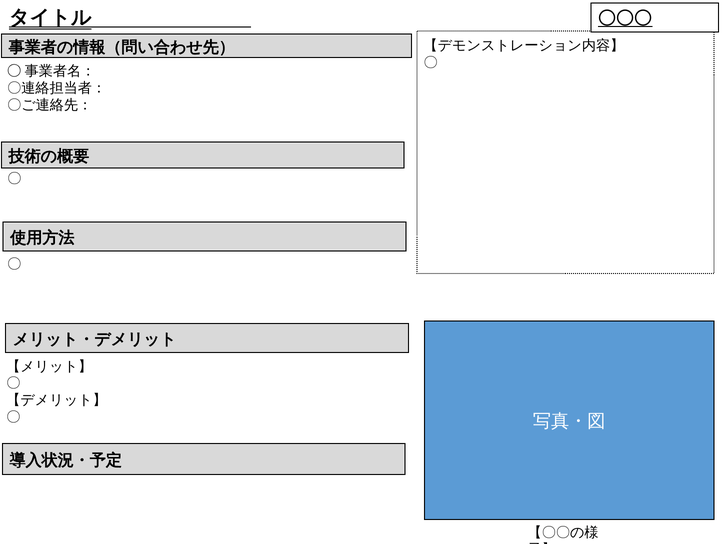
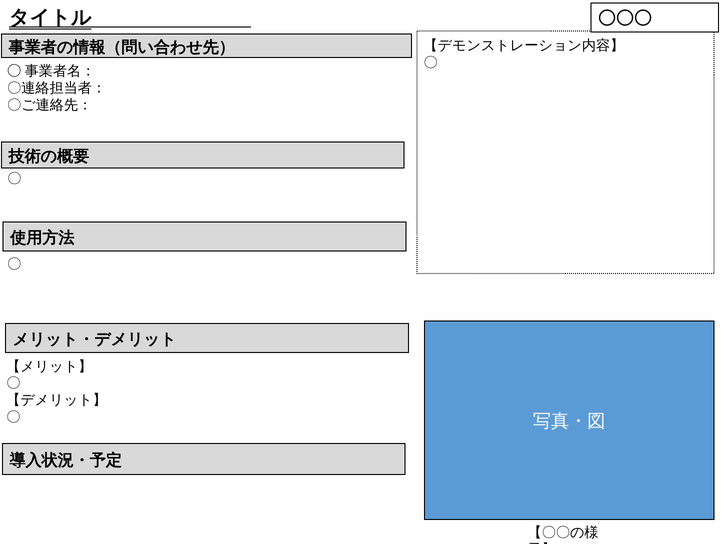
〇〇〇 underline: present -> none (625, 19)
